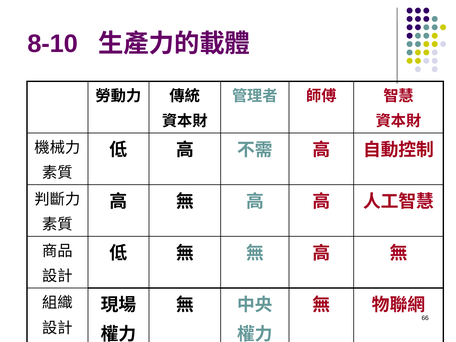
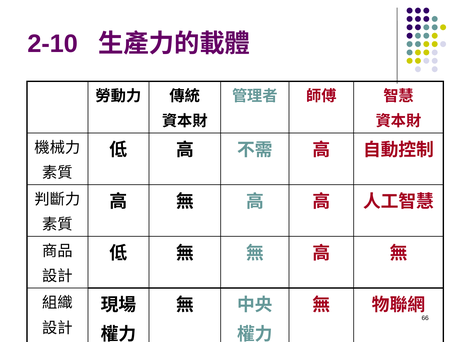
8-10: 8-10 -> 2-10 (53, 44)
